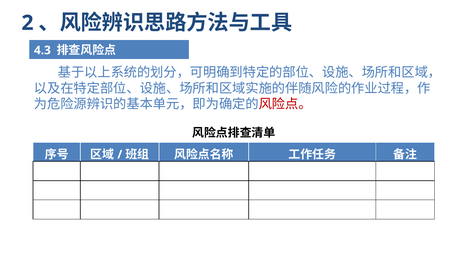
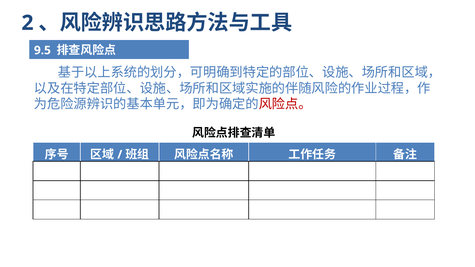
4.3: 4.3 -> 9.5 (42, 50)
